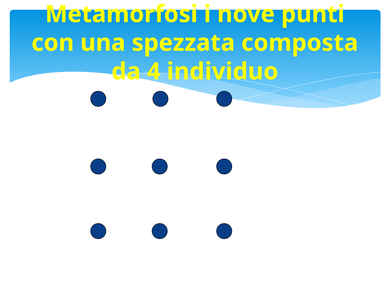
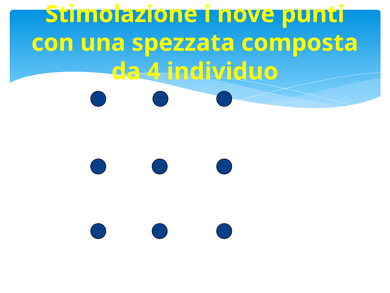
Metamorfosi: Metamorfosi -> Stimolazione (121, 14)
